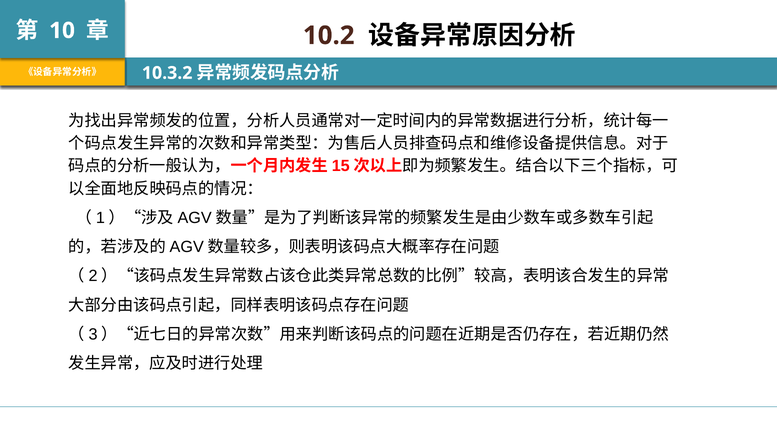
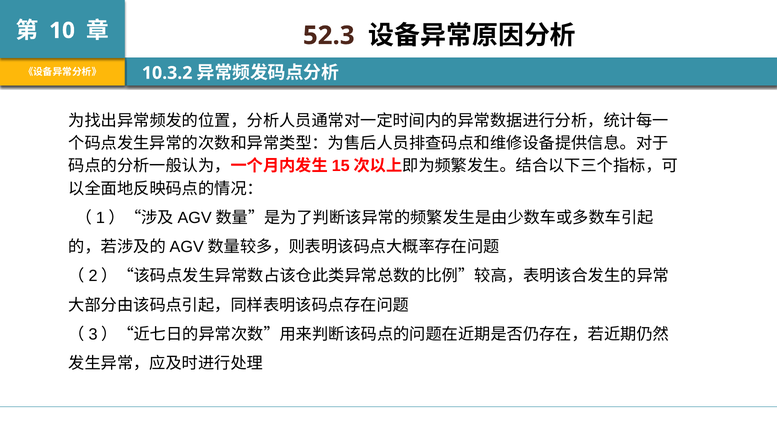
10.2: 10.2 -> 52.3 (329, 36)
